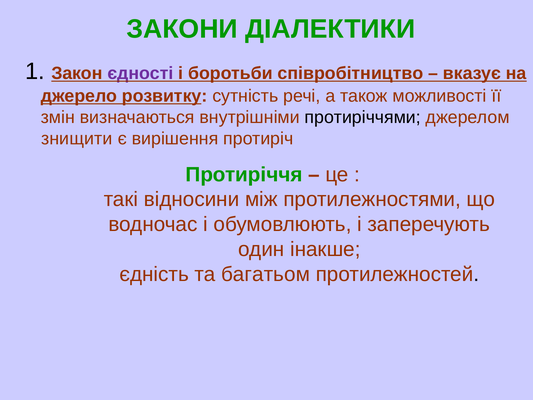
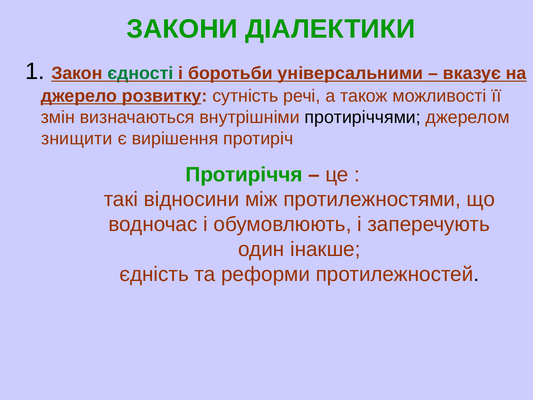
єдності colour: purple -> green (140, 73)
співробітництво: співробітництво -> універсальними (350, 73)
багатьом: багатьом -> реформи (266, 274)
